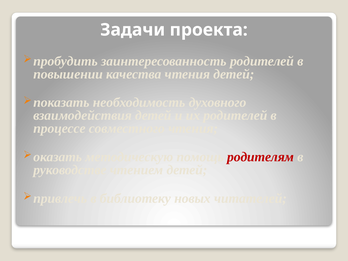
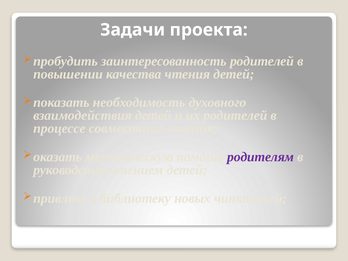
родителям colour: red -> purple (261, 157)
